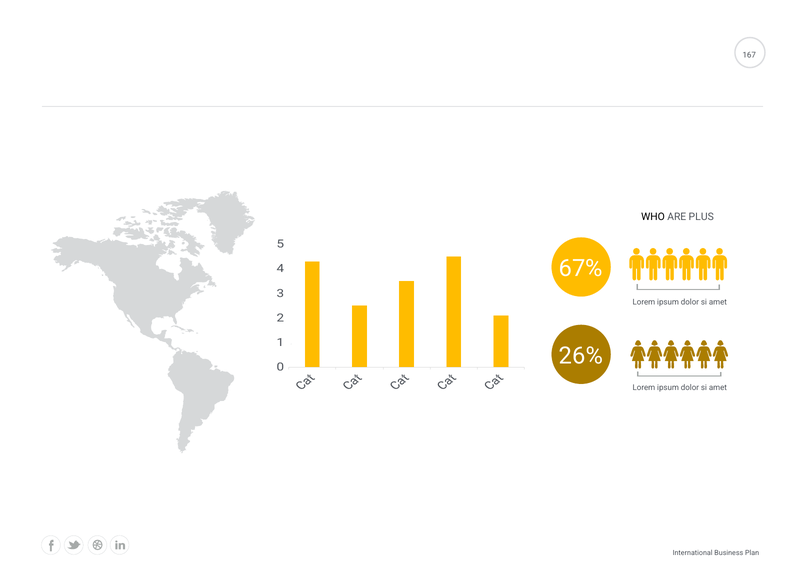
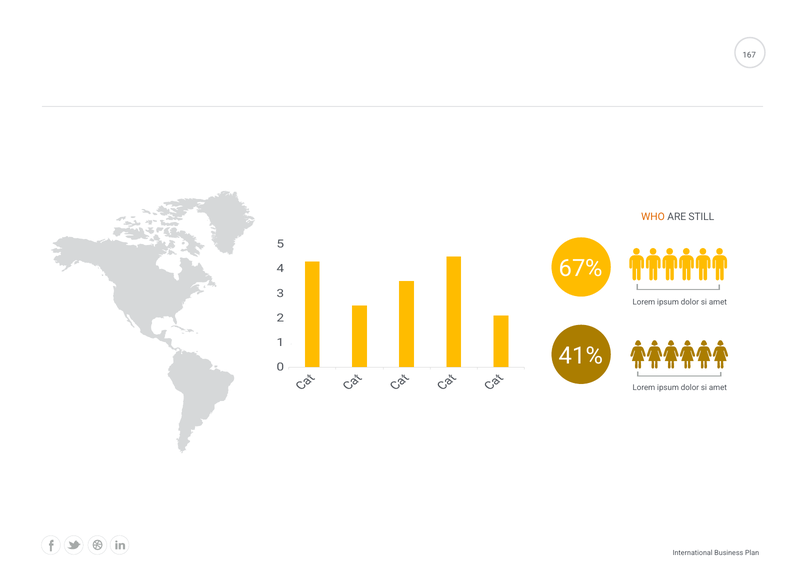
WHO colour: black -> orange (653, 217)
PLUS: PLUS -> STILL (701, 217)
26%: 26% -> 41% (581, 356)
